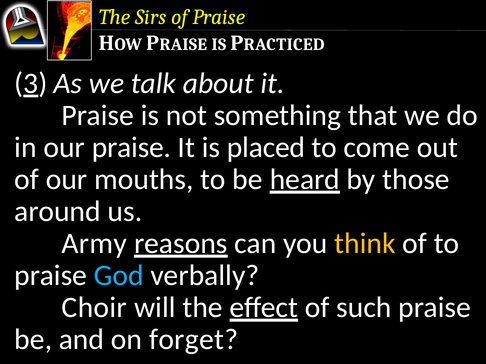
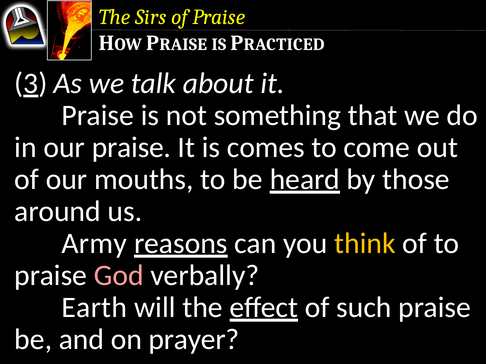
placed: placed -> comes (266, 148)
God colour: light blue -> pink (119, 276)
Choir: Choir -> Earth (94, 308)
forget: forget -> prayer (194, 340)
